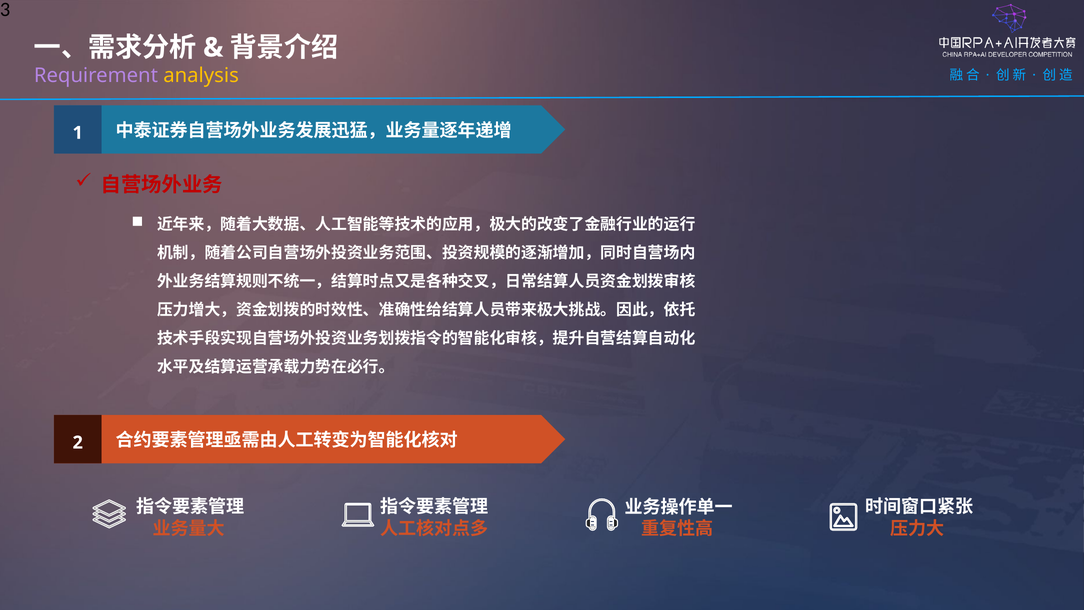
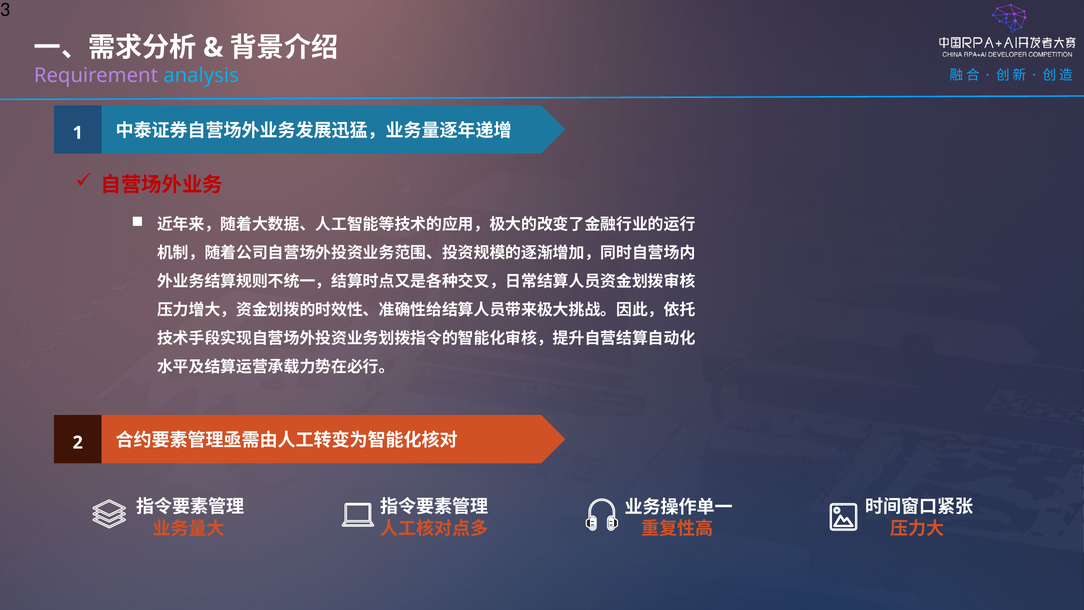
analysis colour: yellow -> light blue (201, 76)
